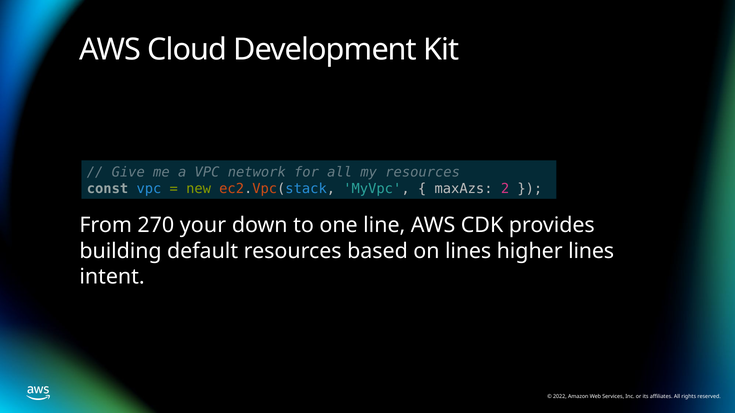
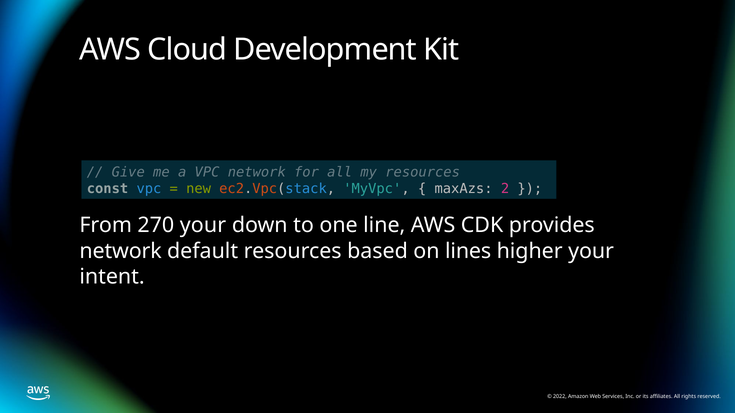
building: building -> network (121, 251)
higher lines: lines -> your (591, 251)
